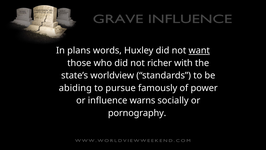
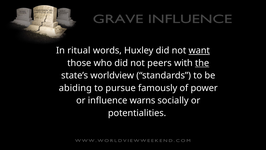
plans: plans -> ritual (79, 50)
richer: richer -> peers (159, 63)
the underline: none -> present (202, 63)
pornography: pornography -> potentialities (137, 113)
